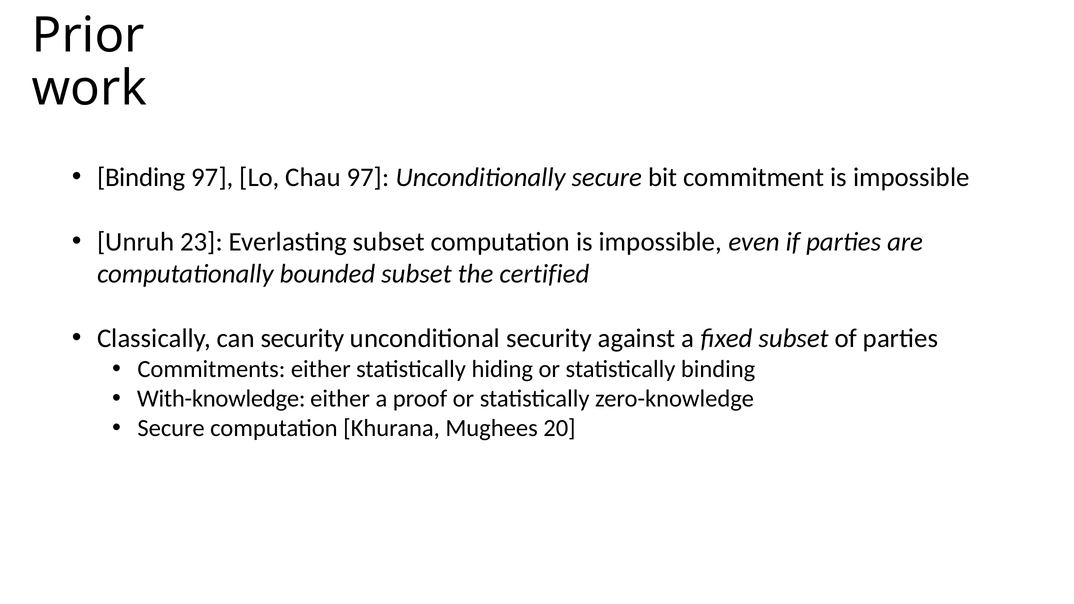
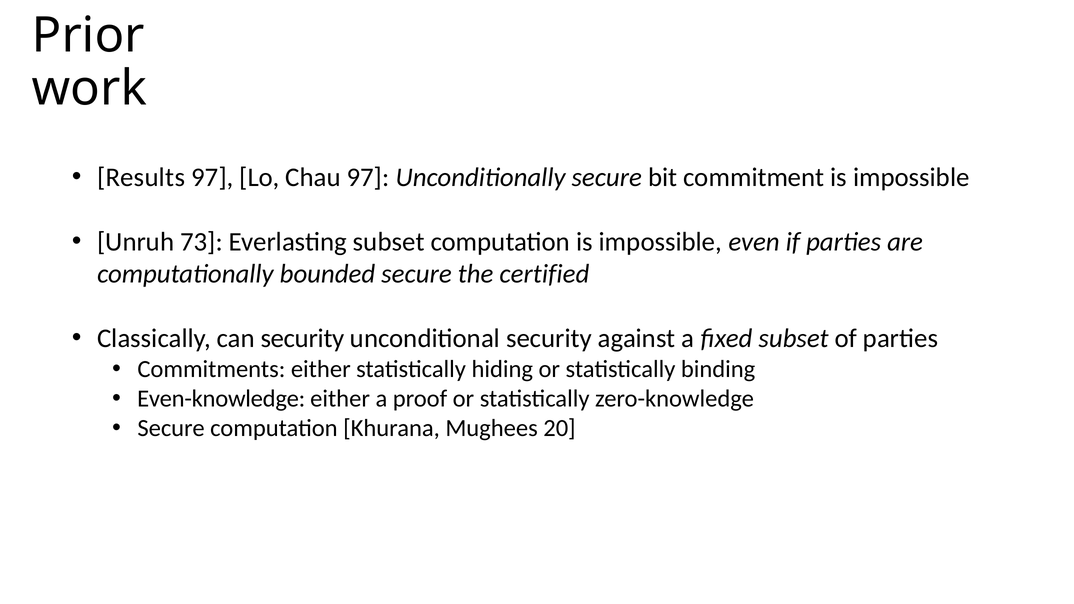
Binding: Binding -> Results (141, 177)
23: 23 -> 73 (201, 242)
bounded subset: subset -> secure (416, 274)
With-knowledge: With-knowledge -> Even-knowledge (221, 399)
